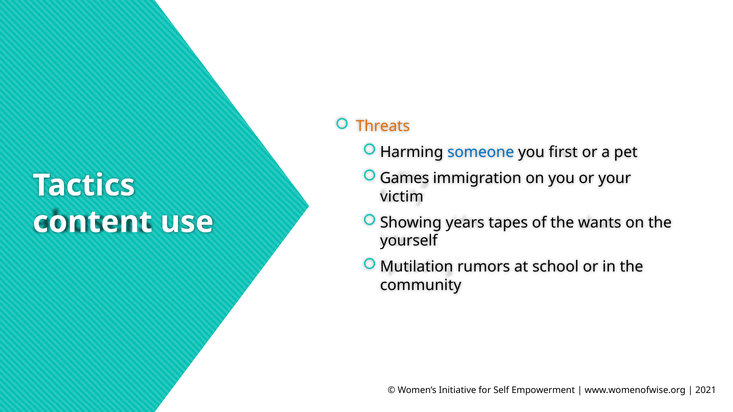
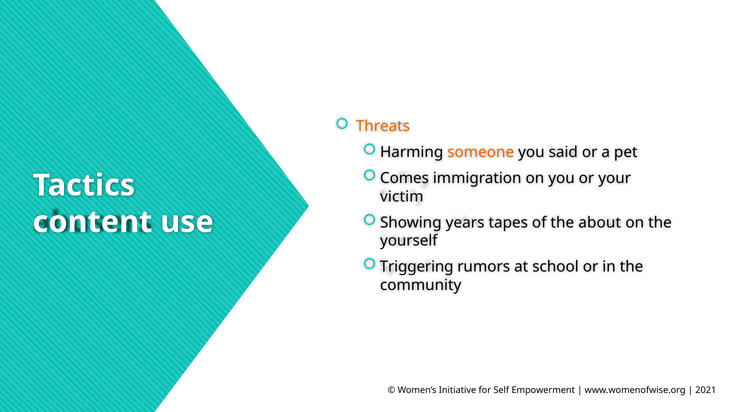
someone colour: blue -> orange (481, 153)
first: first -> said (563, 153)
Games: Games -> Comes (404, 178)
wants: wants -> about (600, 223)
Mutilation: Mutilation -> Triggering (417, 267)
